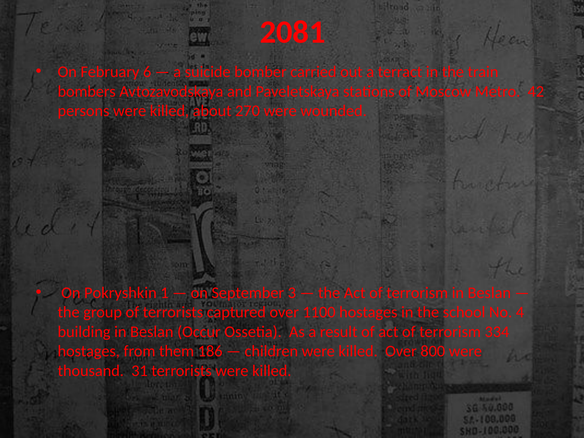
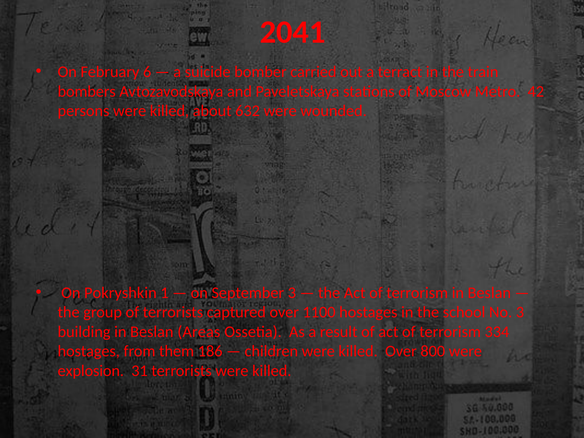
2081: 2081 -> 2041 (293, 32)
270: 270 -> 632 (248, 111)
No 4: 4 -> 3 (520, 312)
Occur: Occur -> Areas (199, 332)
thousand: thousand -> explosion (91, 371)
